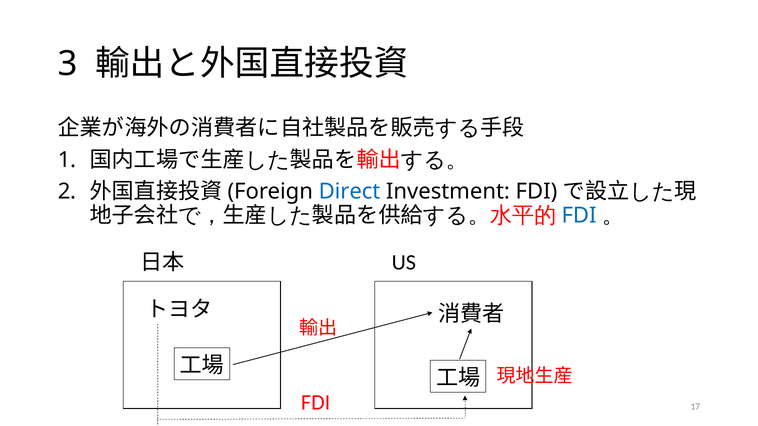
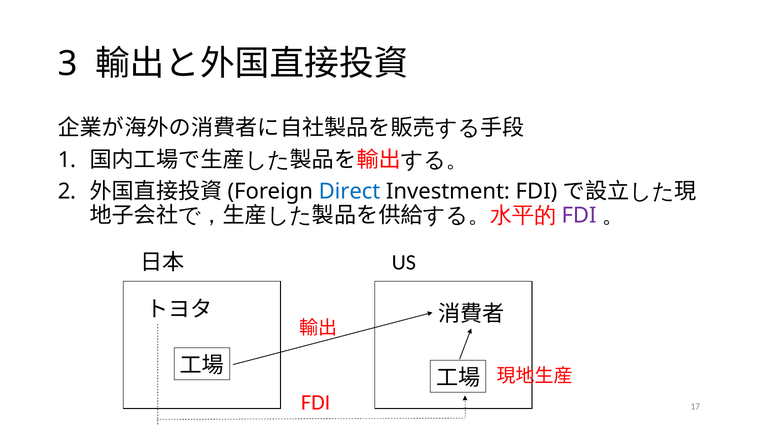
FDI colour: blue -> purple (579, 216)
